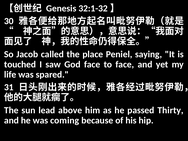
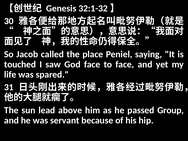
Thirty: Thirty -> Group (171, 110)
coming: coming -> servant (65, 120)
